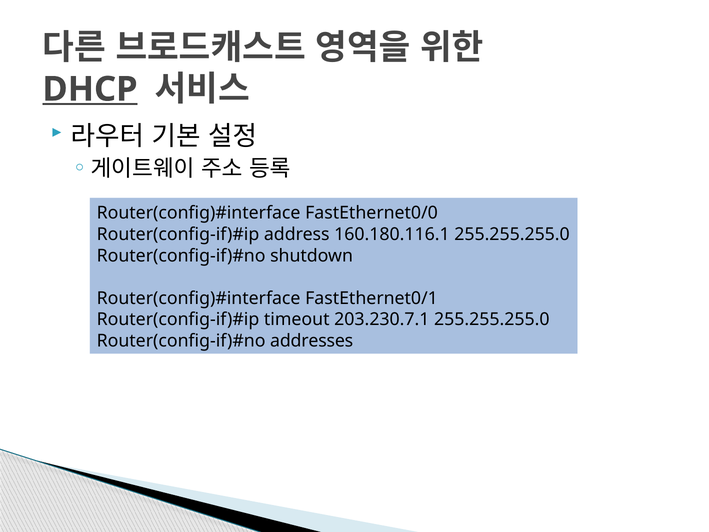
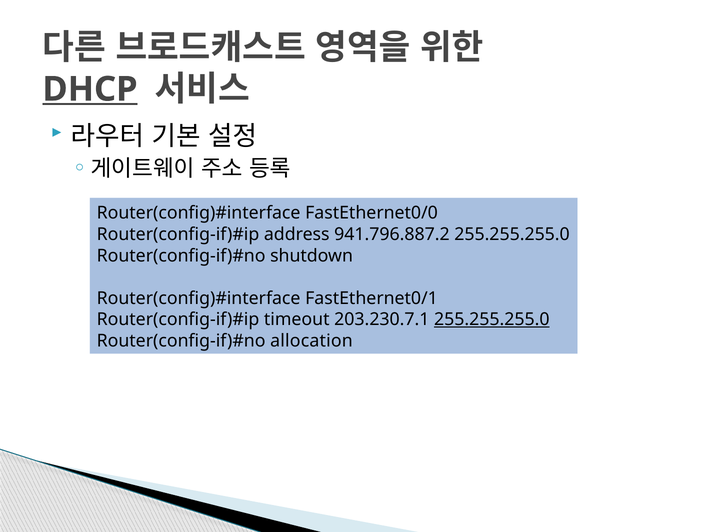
160.180.116.1: 160.180.116.1 -> 941.796.887.2 (392, 234)
255.255.255.0 underline: none -> present (492, 319)
addresses: addresses -> allocation (311, 341)
